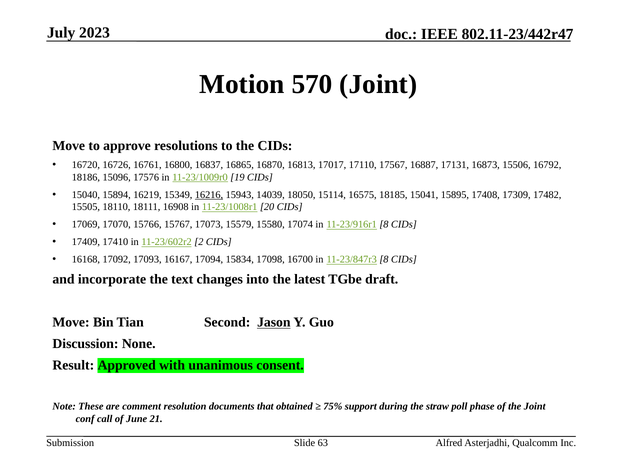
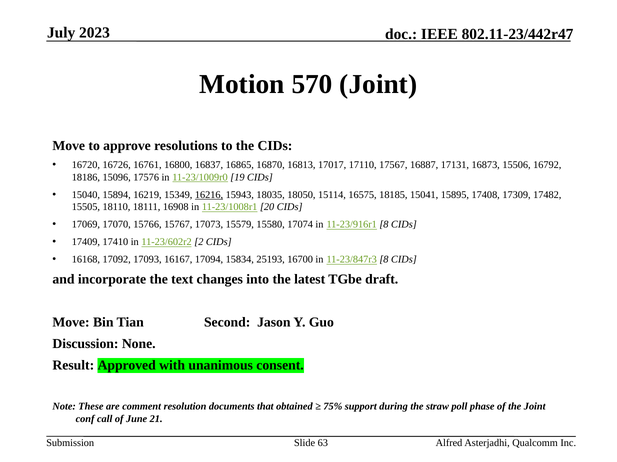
14039: 14039 -> 18035 (271, 195)
17098: 17098 -> 25193 (271, 260)
Jason underline: present -> none (274, 323)
